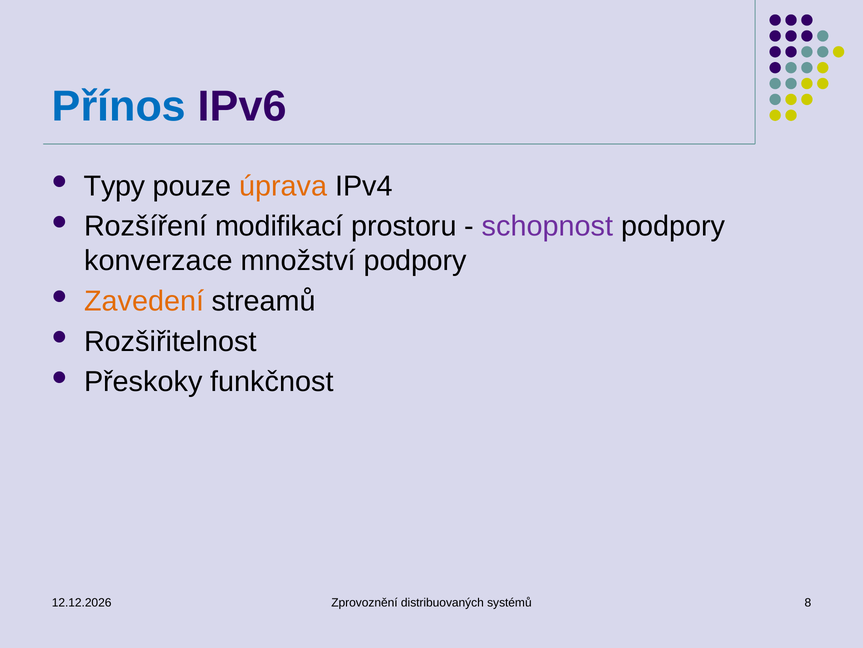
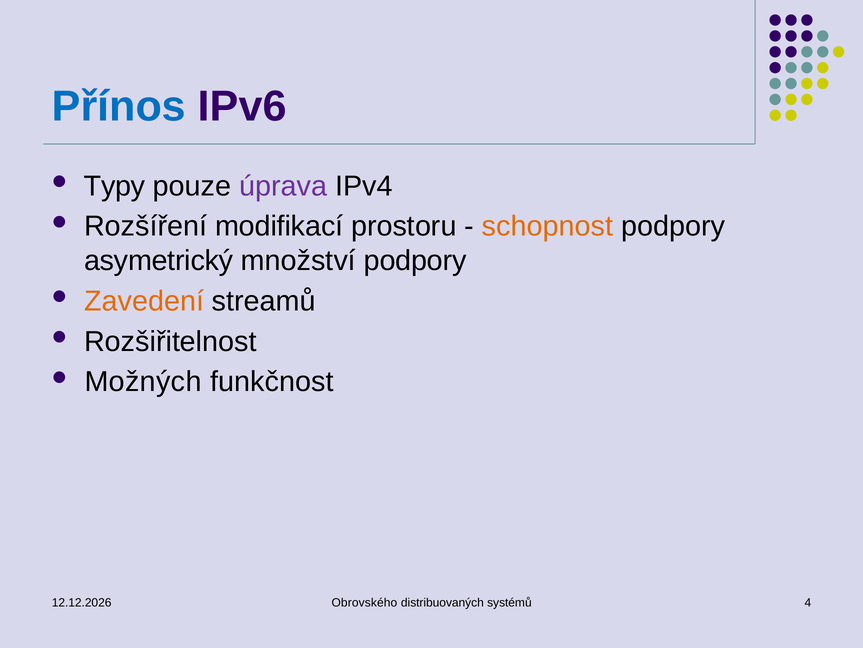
úprava colour: orange -> purple (283, 186)
schopnost colour: purple -> orange (548, 226)
konverzace: konverzace -> asymetrický (159, 261)
Přeskoky: Přeskoky -> Možných (143, 381)
Zprovoznění: Zprovoznění -> Obrovského (364, 602)
8: 8 -> 4 (808, 602)
